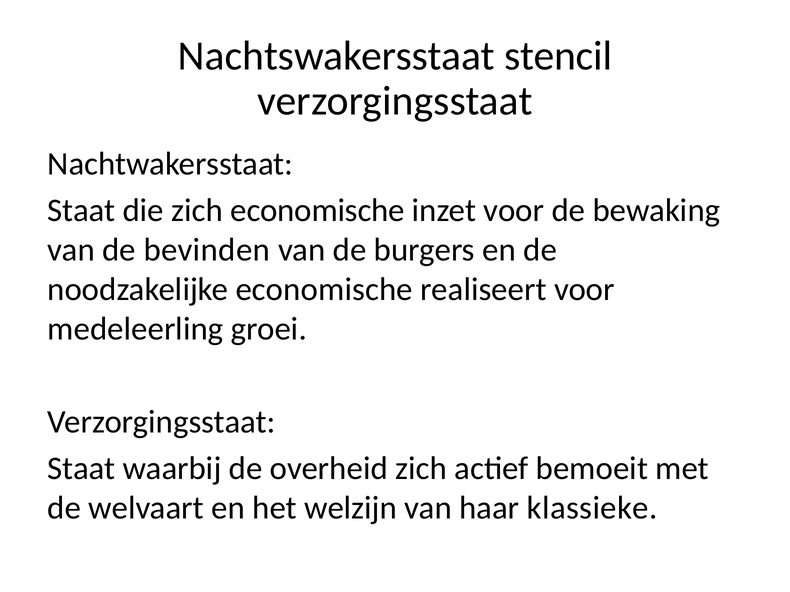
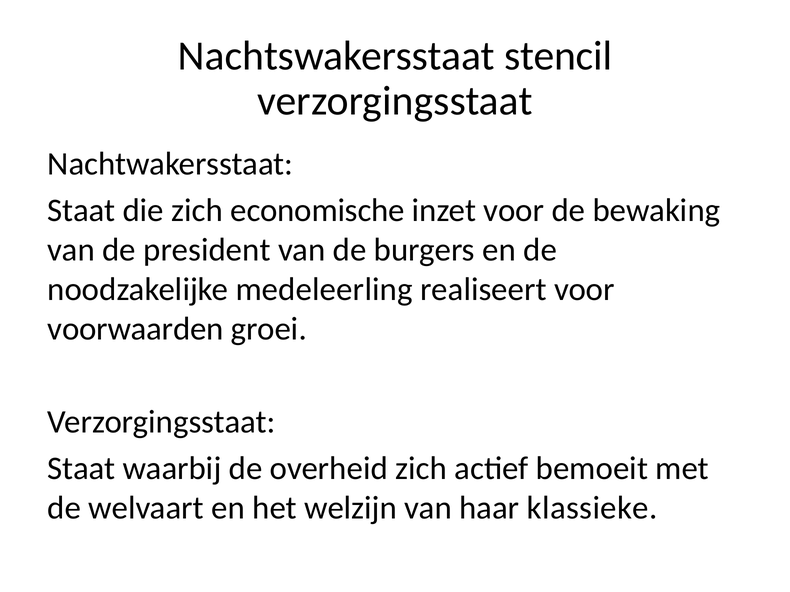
bevinden: bevinden -> president (207, 250)
noodzakelijke economische: economische -> medeleerling (324, 290)
medeleerling: medeleerling -> voorwaarden (136, 329)
